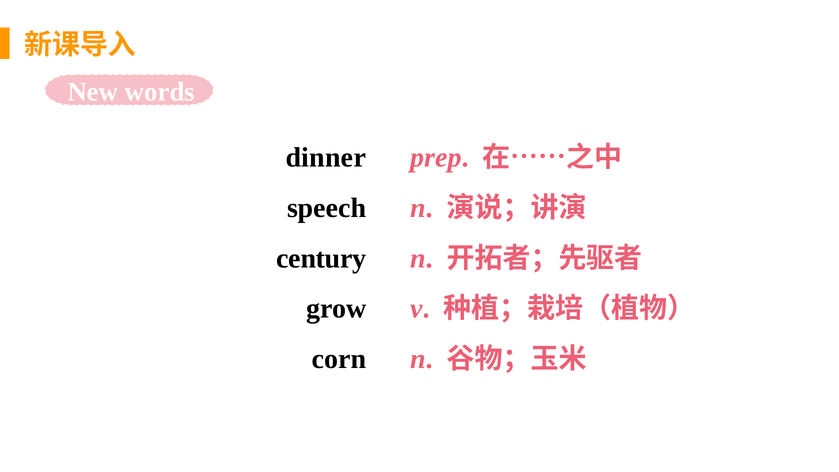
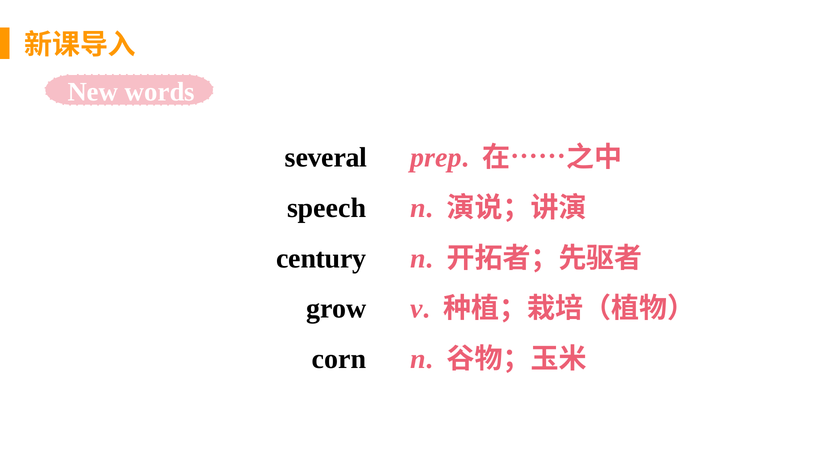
dinner: dinner -> several (326, 158)
